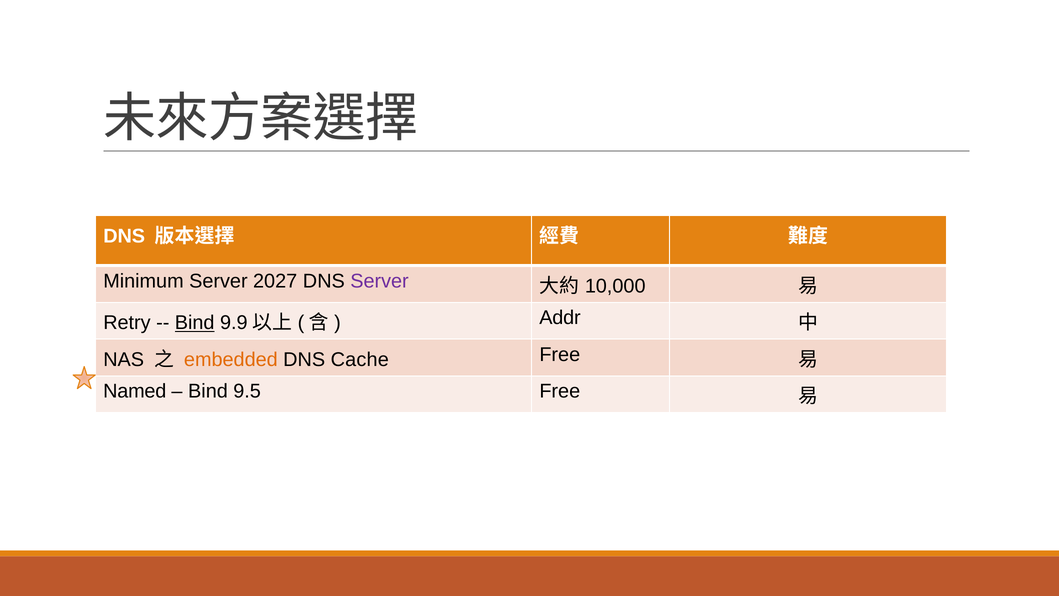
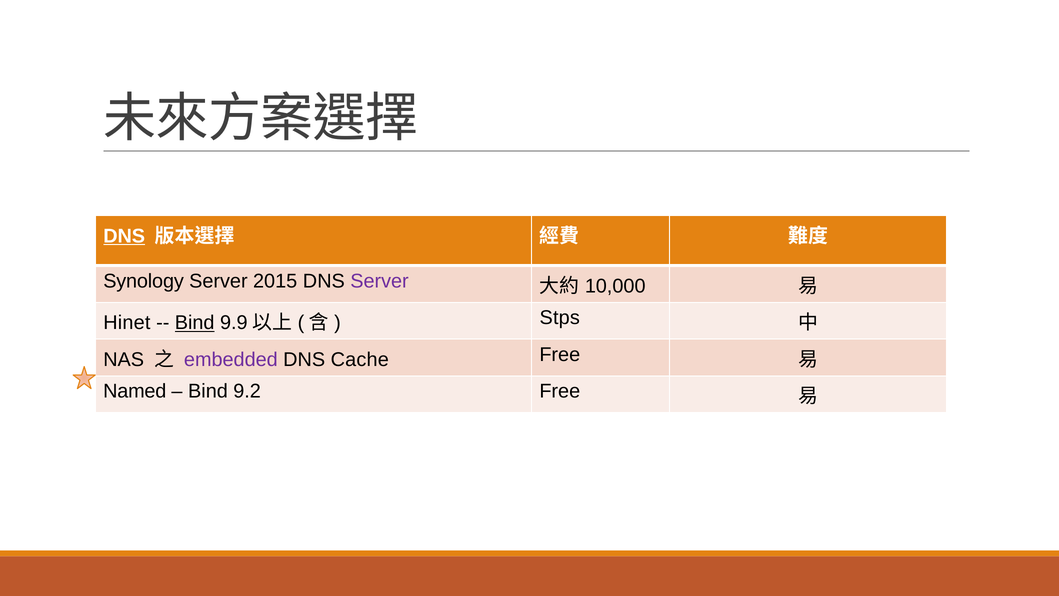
DNS underline: none -> present (124, 236)
Minimum: Minimum -> Synology (144, 281)
2027: 2027 -> 2015 (275, 281)
Retry: Retry -> Hinet (127, 323)
Addr: Addr -> Stps (560, 318)
embedded colour: orange -> purple (231, 359)
9.5: 9.5 -> 9.2 (247, 391)
